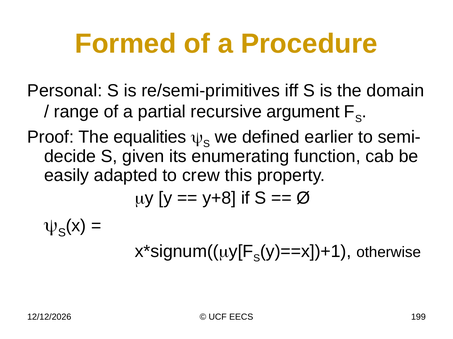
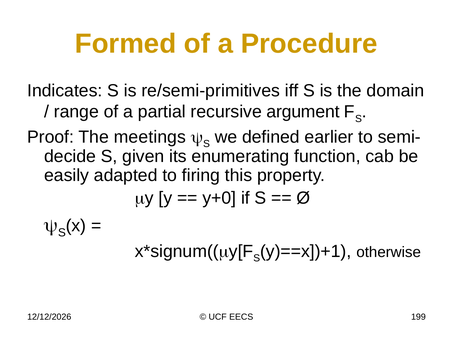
Personal: Personal -> Indicates (65, 91)
equalities: equalities -> meetings (150, 137)
crew: crew -> firing (201, 176)
y+8: y+8 -> y+0 (219, 198)
